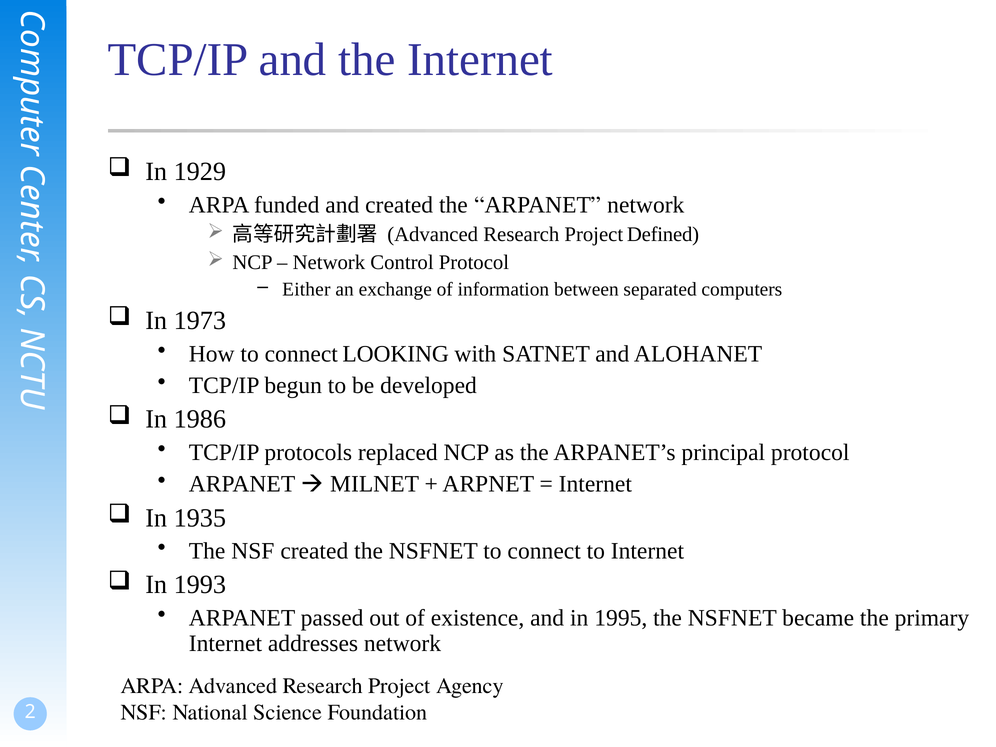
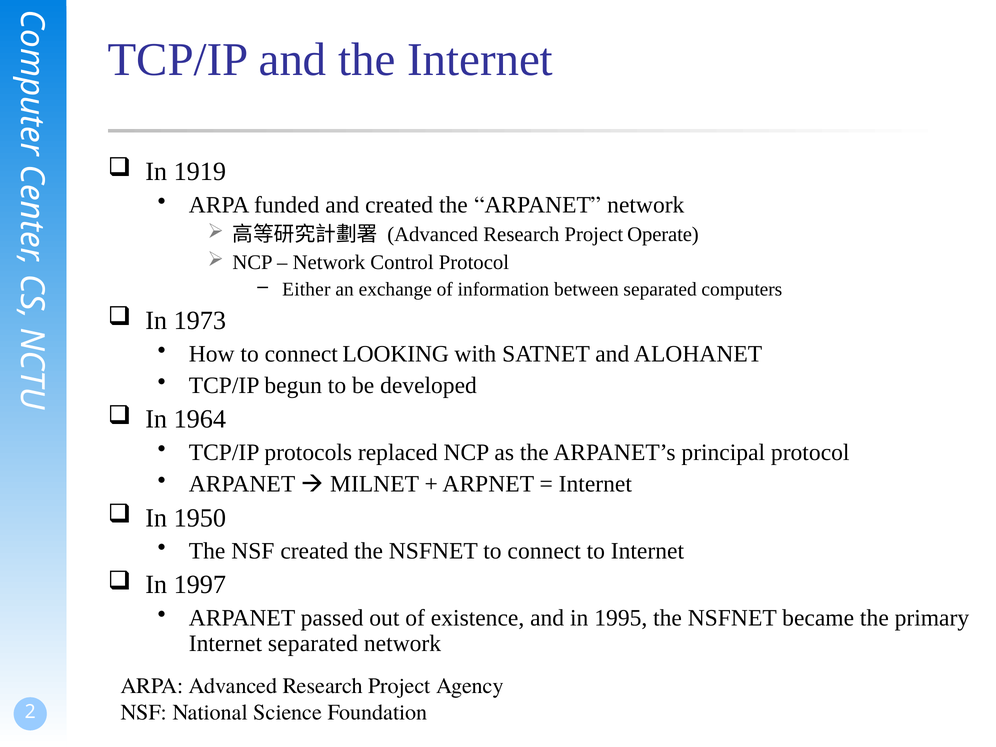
1929: 1929 -> 1919 (200, 172)
Defined: Defined -> Operate (663, 234)
1986: 1986 -> 1964 (200, 419)
1935: 1935 -> 1950 (200, 518)
1993: 1993 -> 1997 (200, 585)
Internet addresses: addresses -> separated (313, 643)
